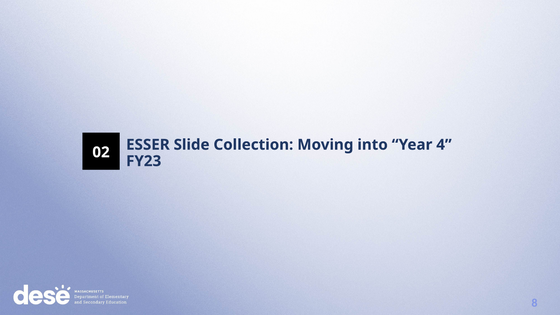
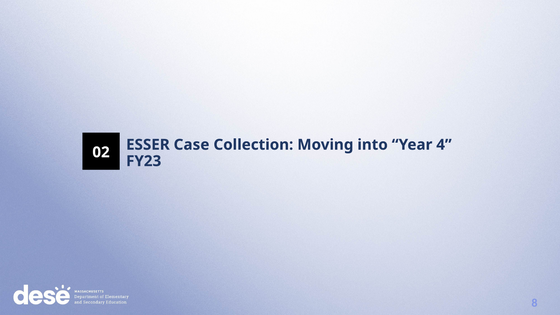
Slide: Slide -> Case (192, 145)
